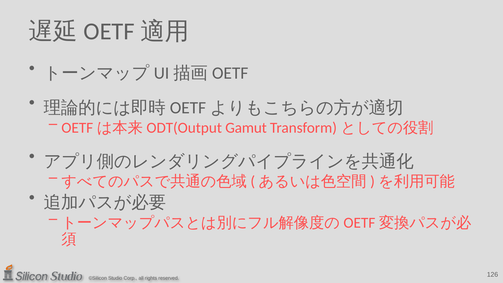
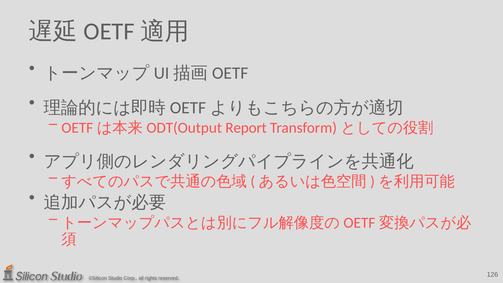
Gamut: Gamut -> Report (246, 128)
